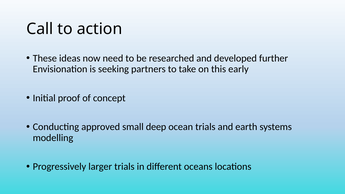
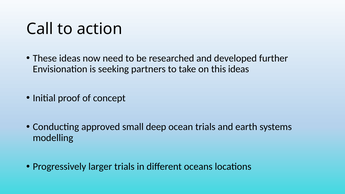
this early: early -> ideas (239, 69)
